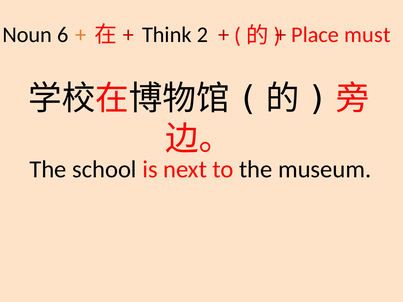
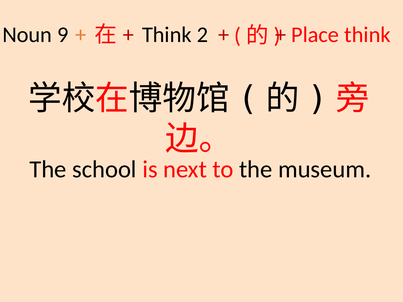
6: 6 -> 9 (63, 35)
must: must -> think (367, 35)
